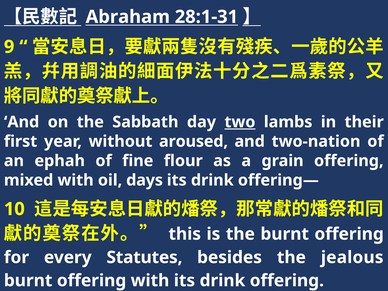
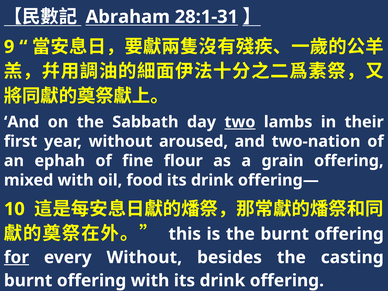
days: days -> food (145, 180)
for underline: none -> present (16, 257)
every Statutes: Statutes -> Without (144, 257)
jealous: jealous -> casting (352, 257)
